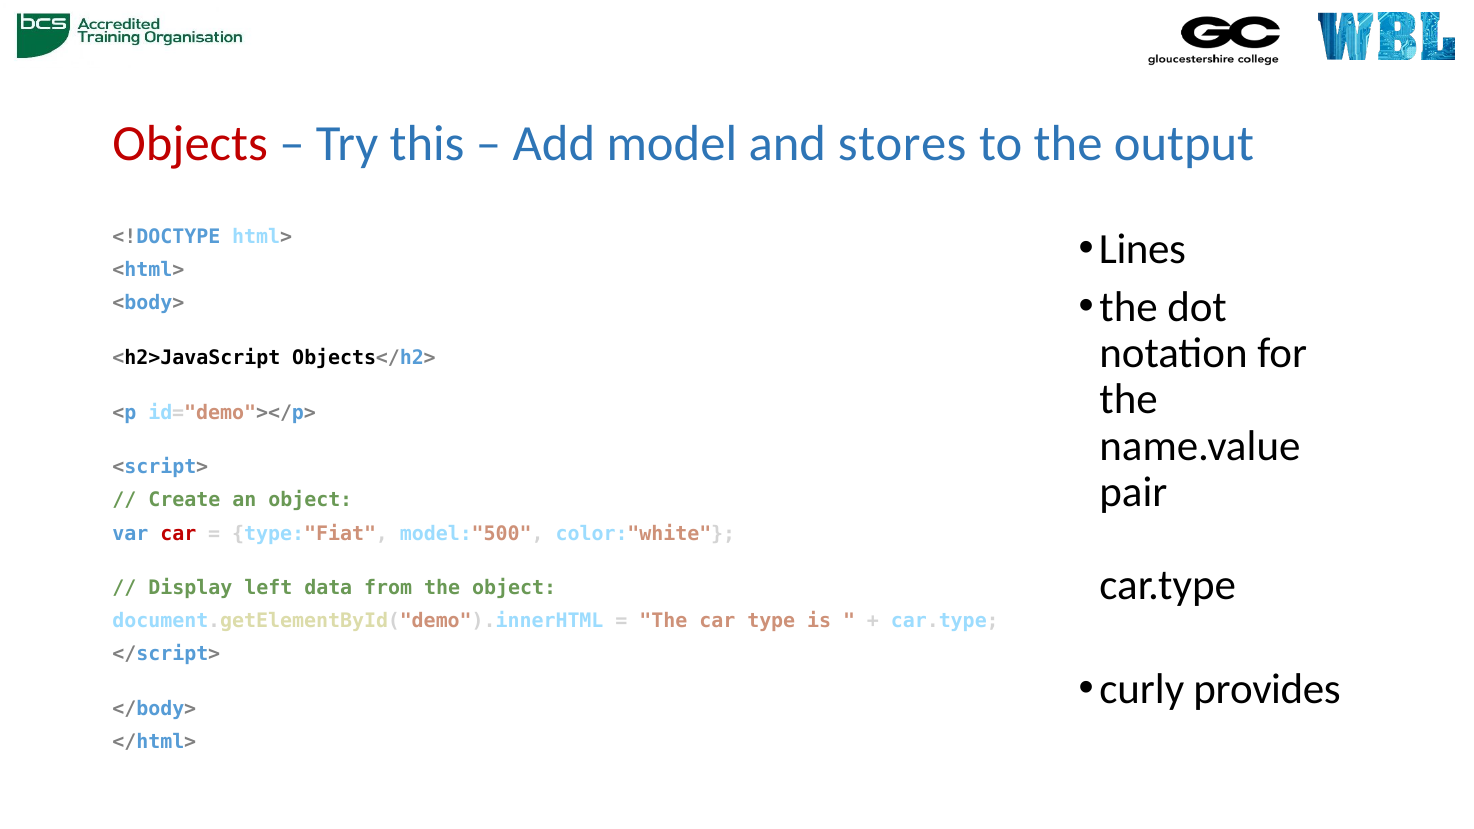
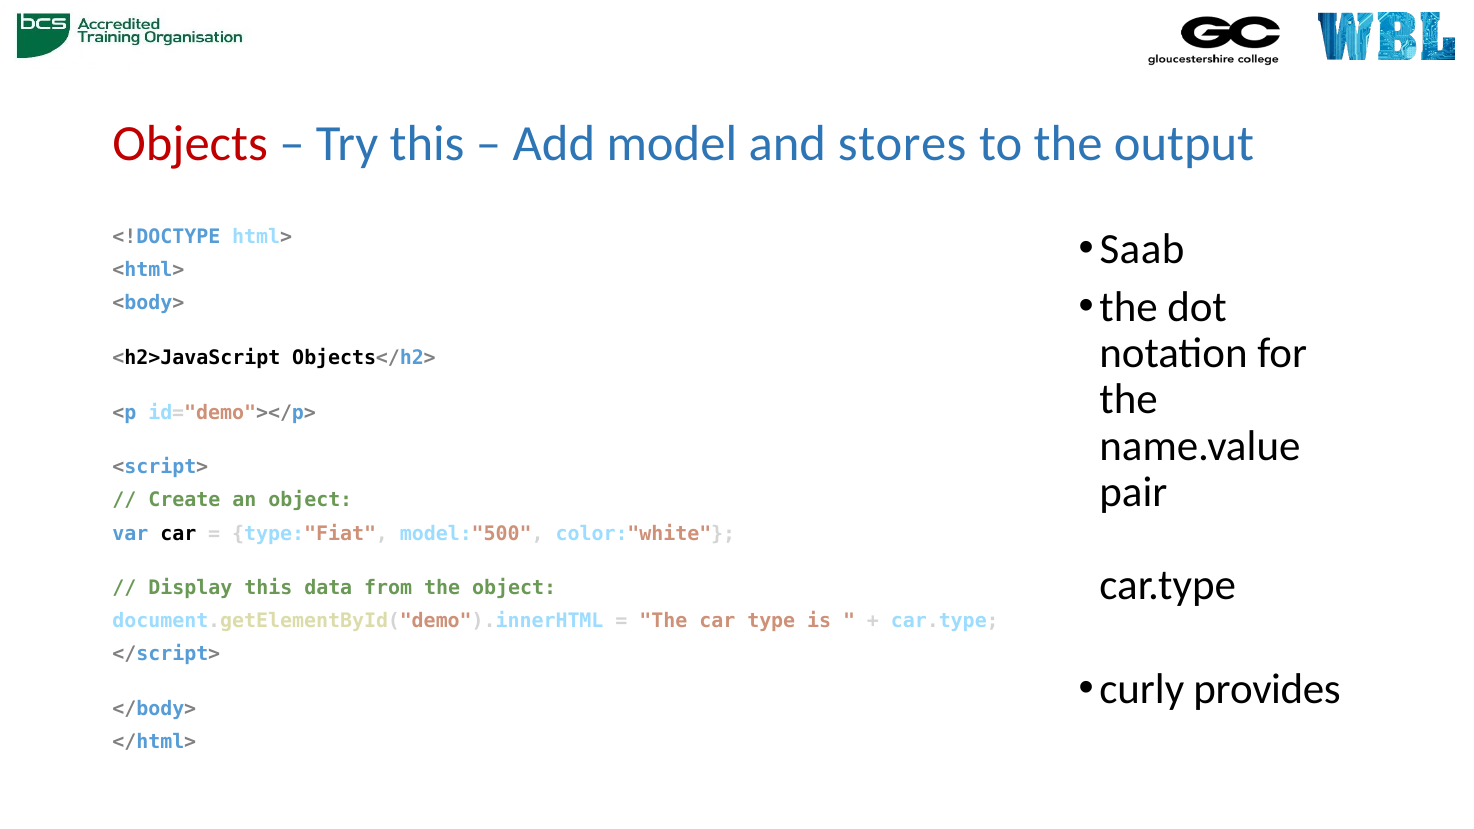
Lines: Lines -> Saab (1142, 249)
car colour: red -> black (178, 534)
Display left: left -> this (268, 588)
